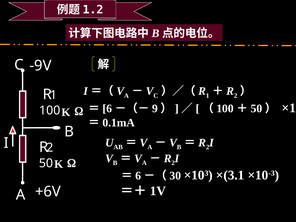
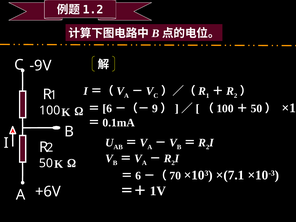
30: 30 -> 70 (175, 176)
×(3.1: ×(3.1 -> ×(7.1 (230, 175)
